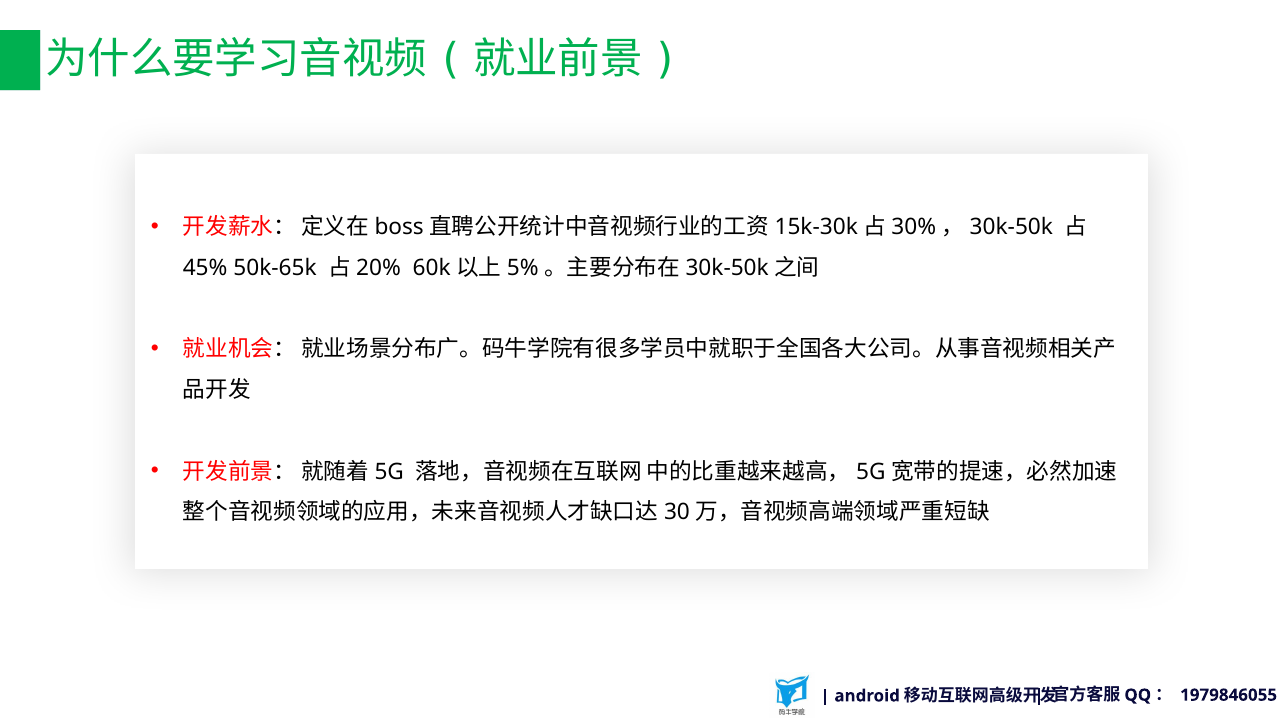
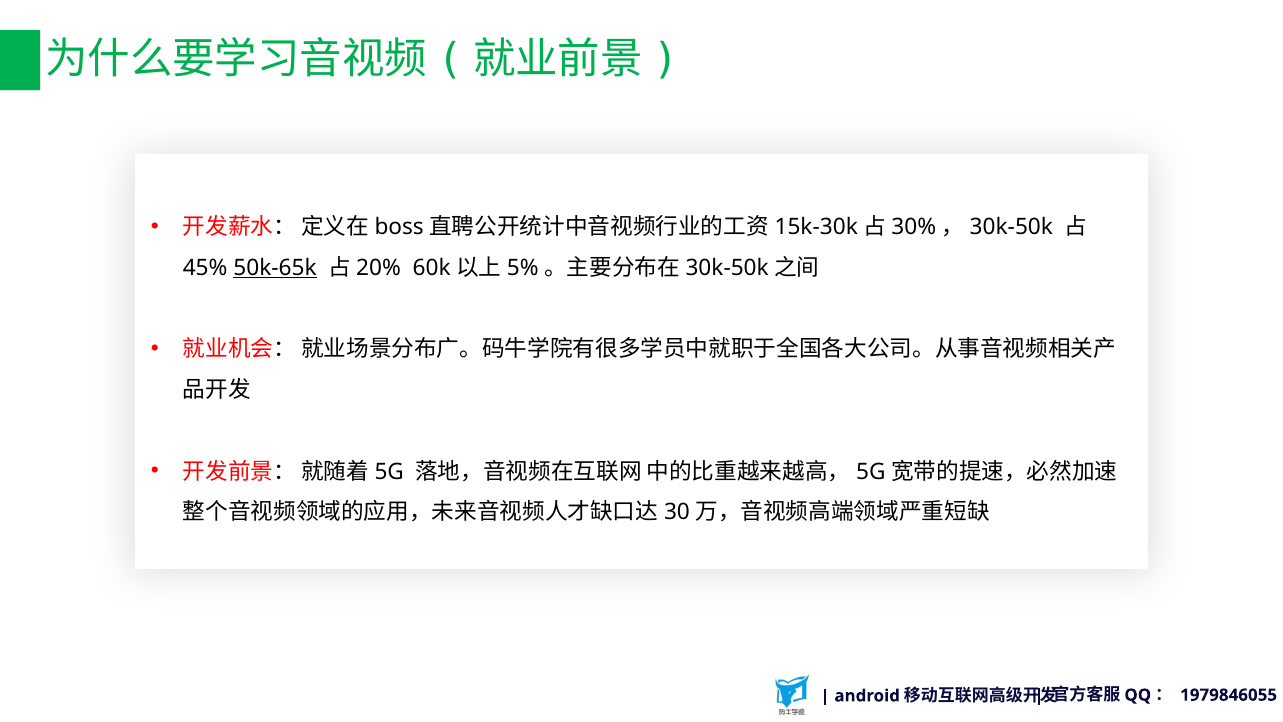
50k-65k underline: none -> present (275, 268)
